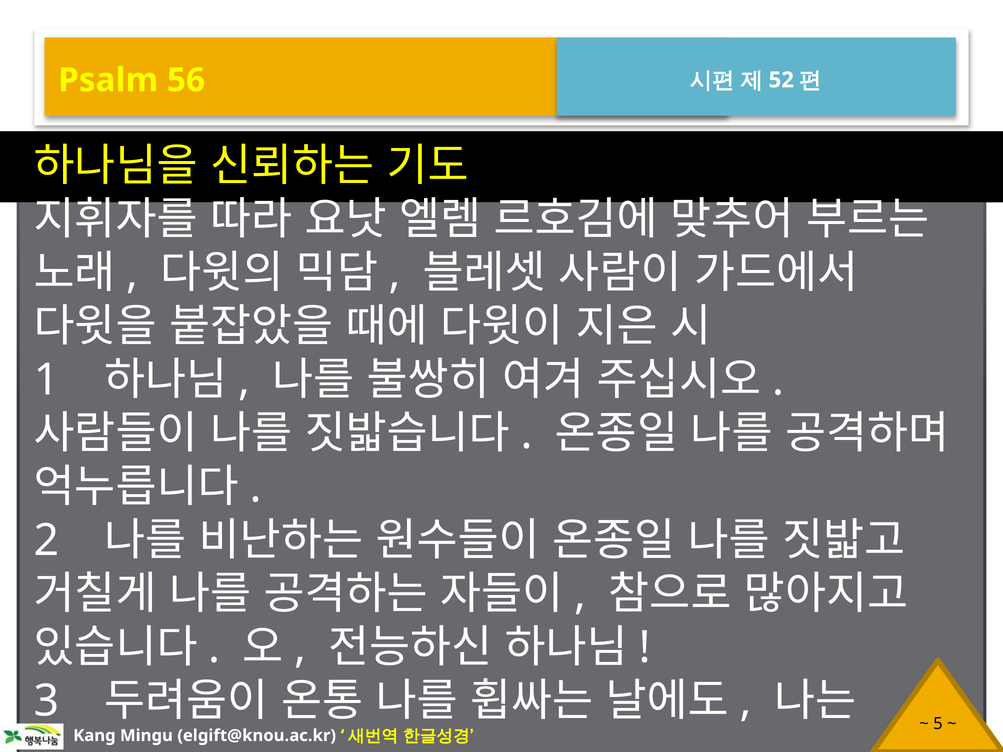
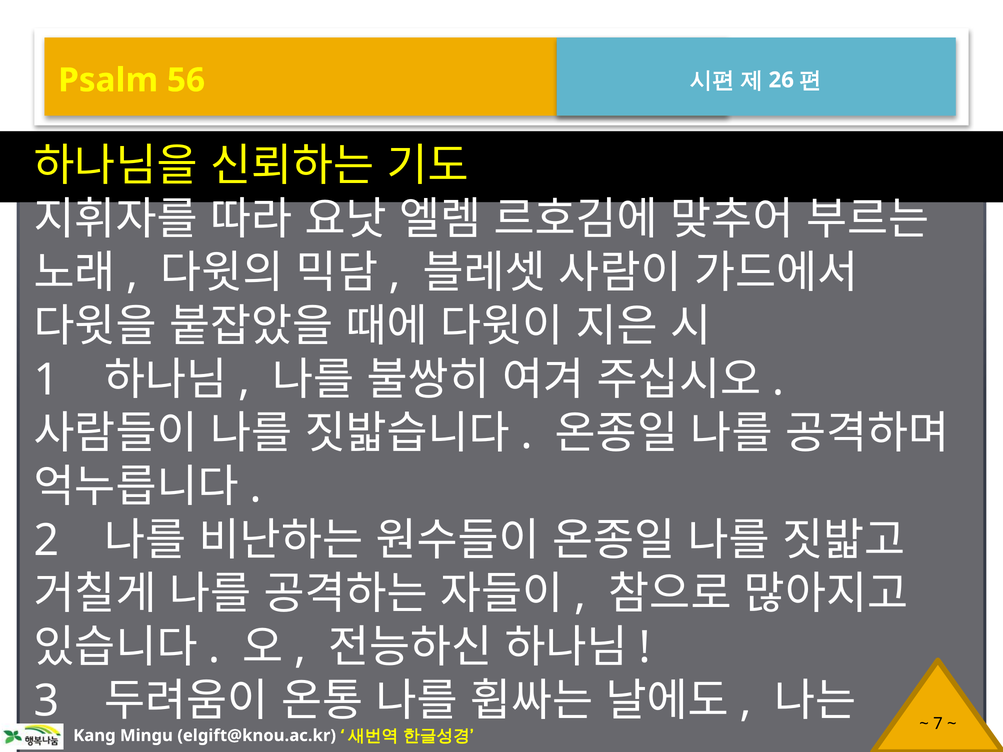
52: 52 -> 26 (781, 80)
5: 5 -> 7 (938, 724)
